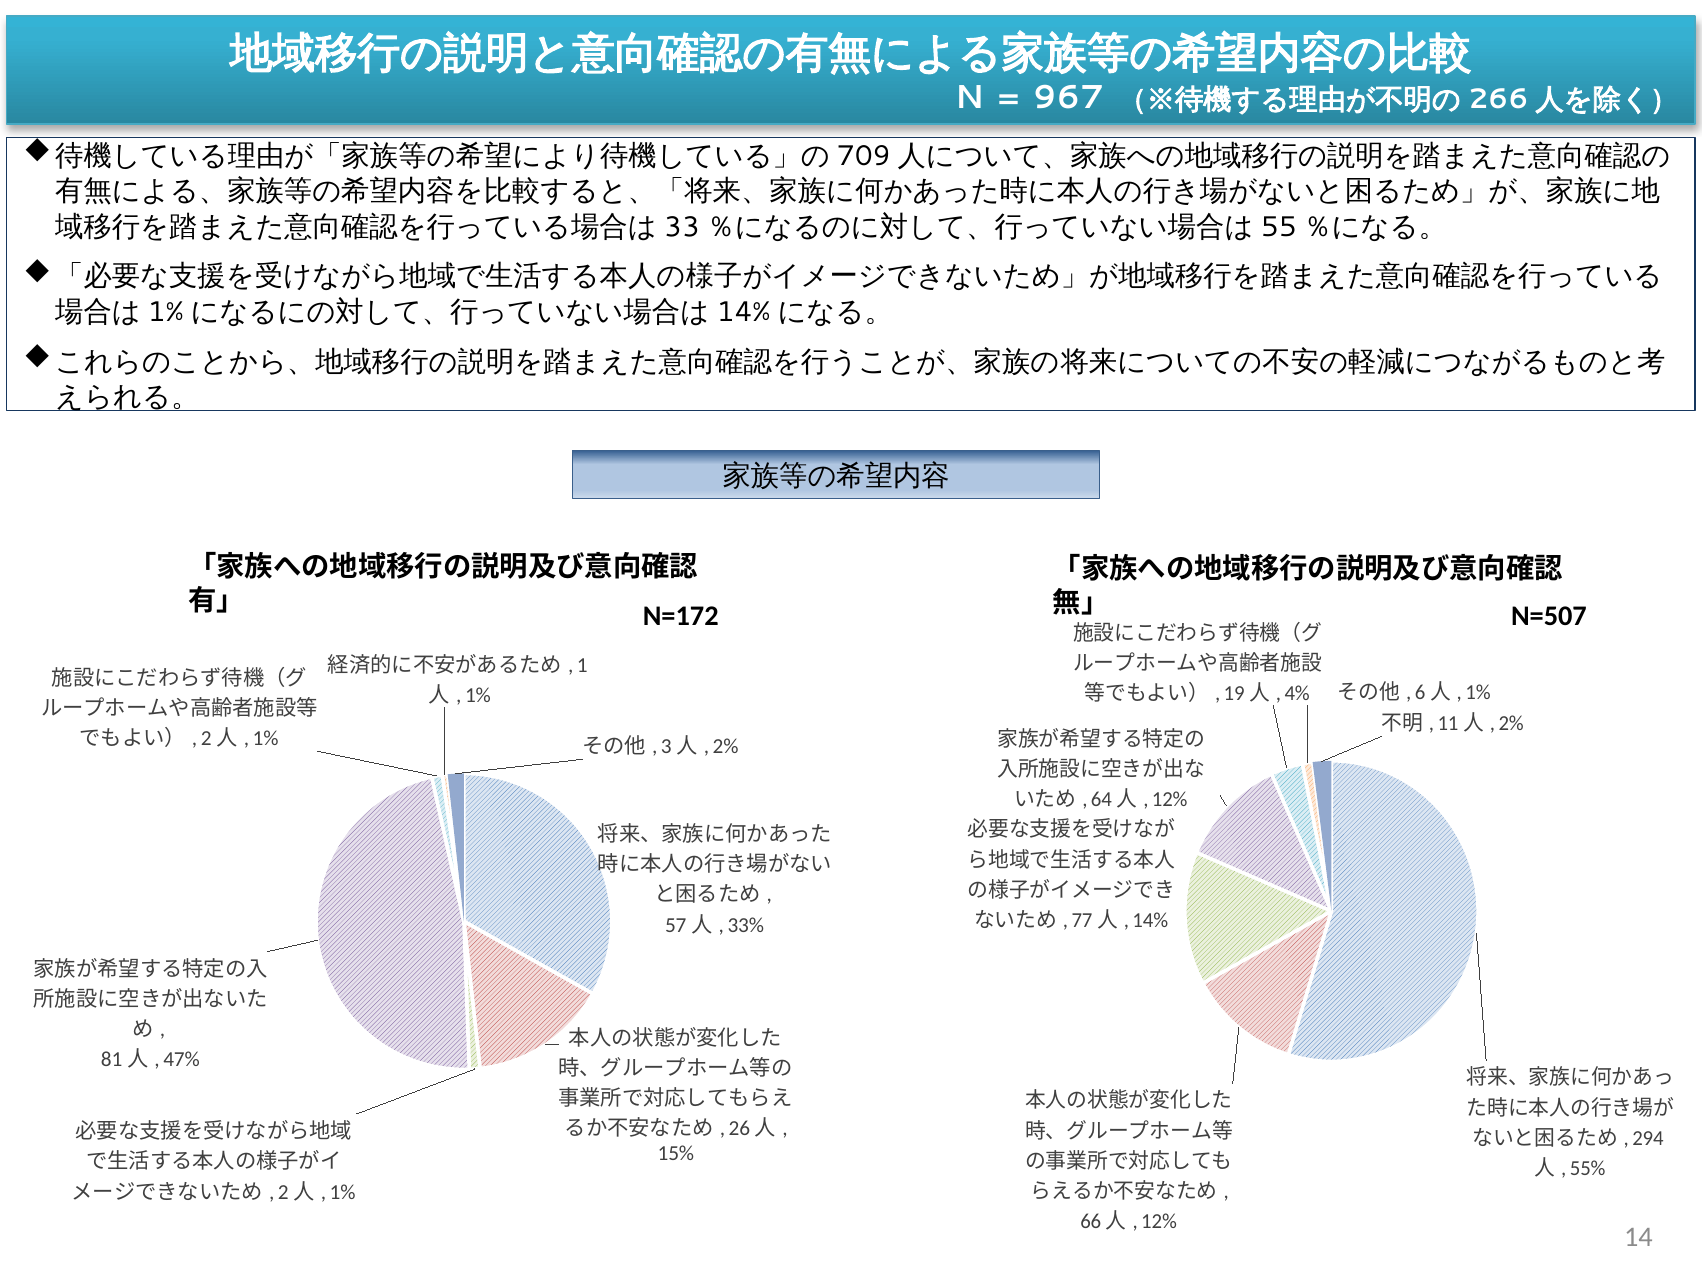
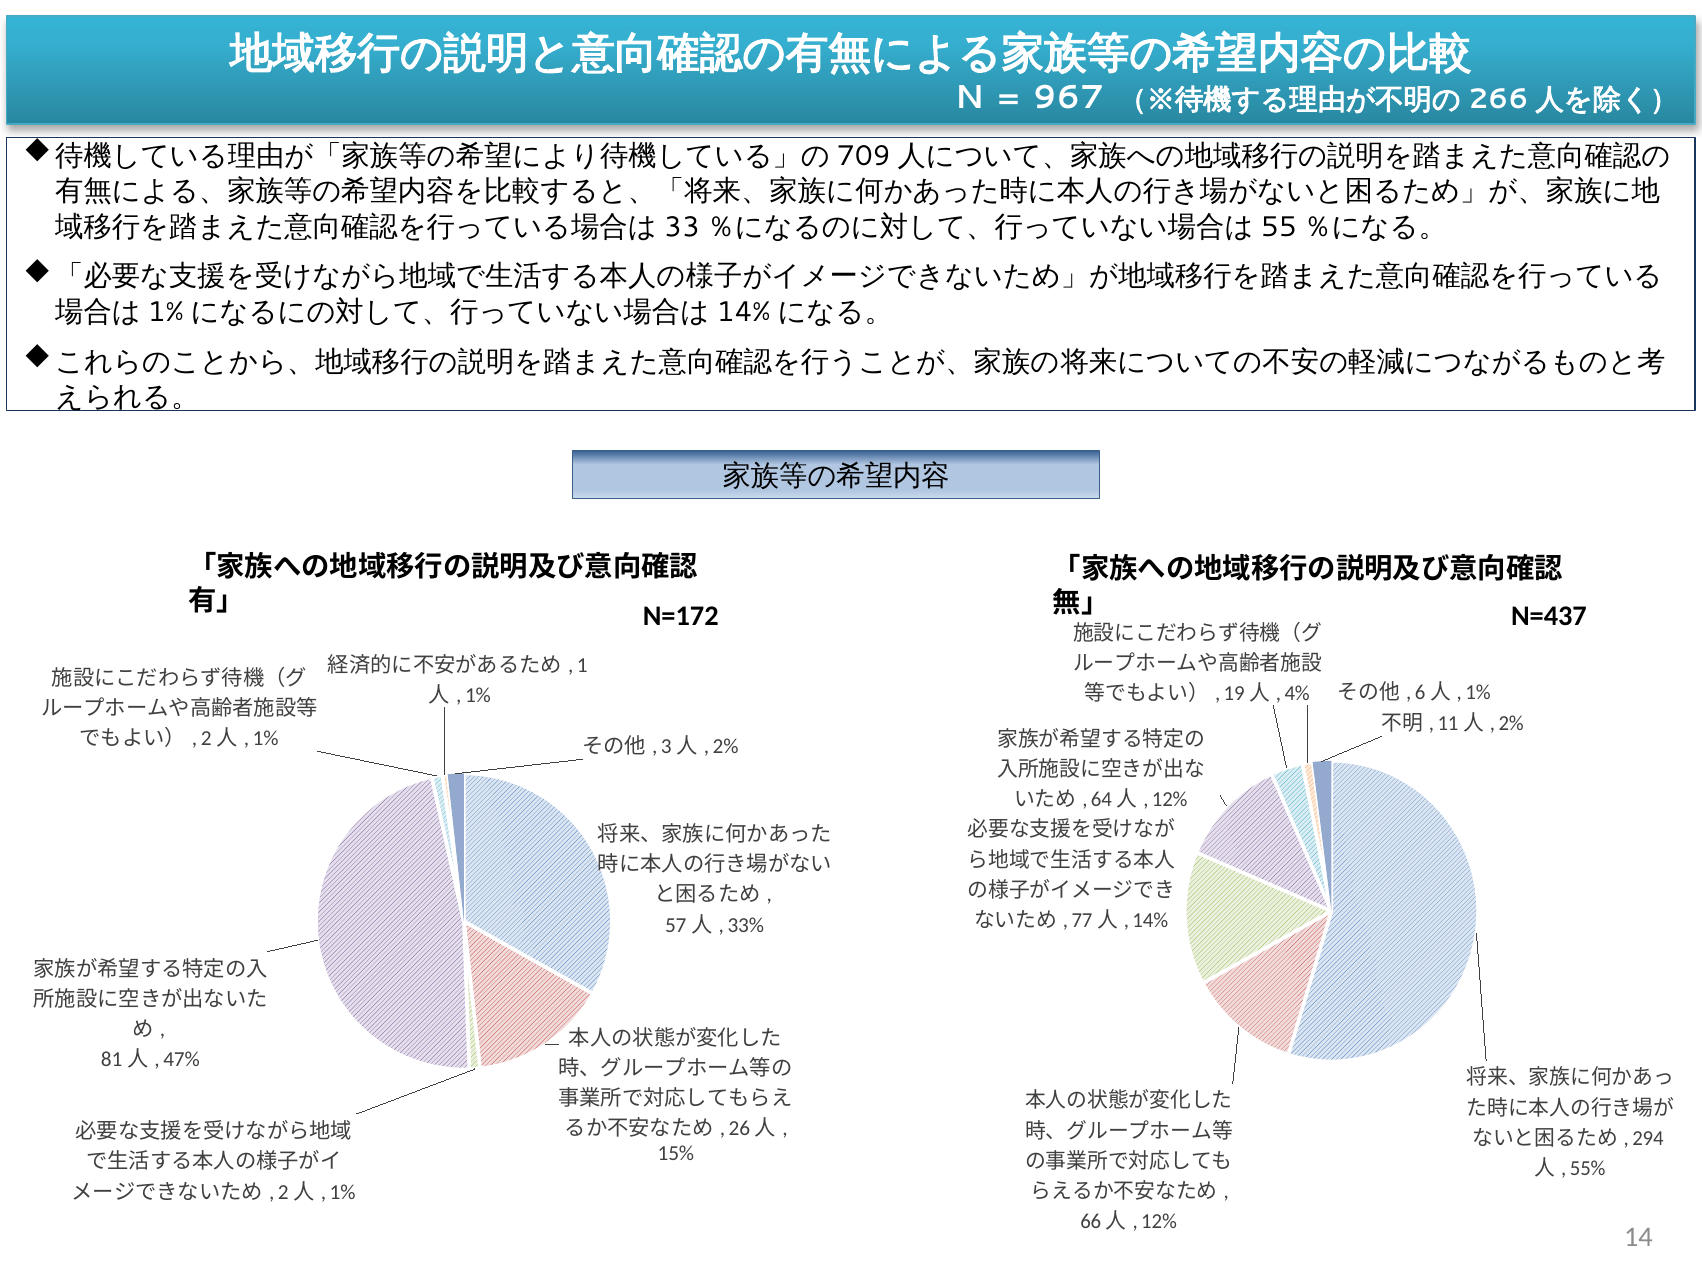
N=507: N=507 -> N=437 (1549, 616)
